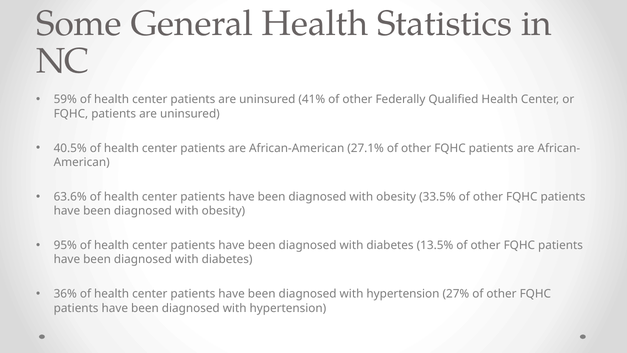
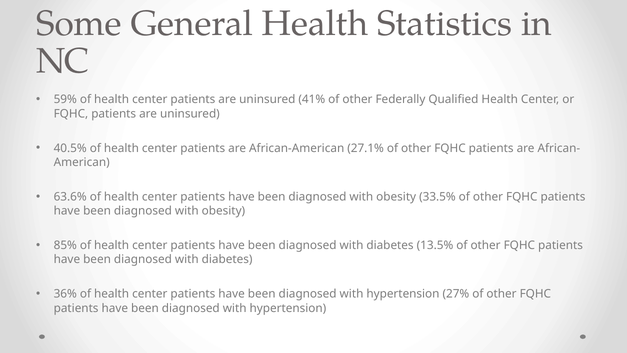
95%: 95% -> 85% (65, 245)
